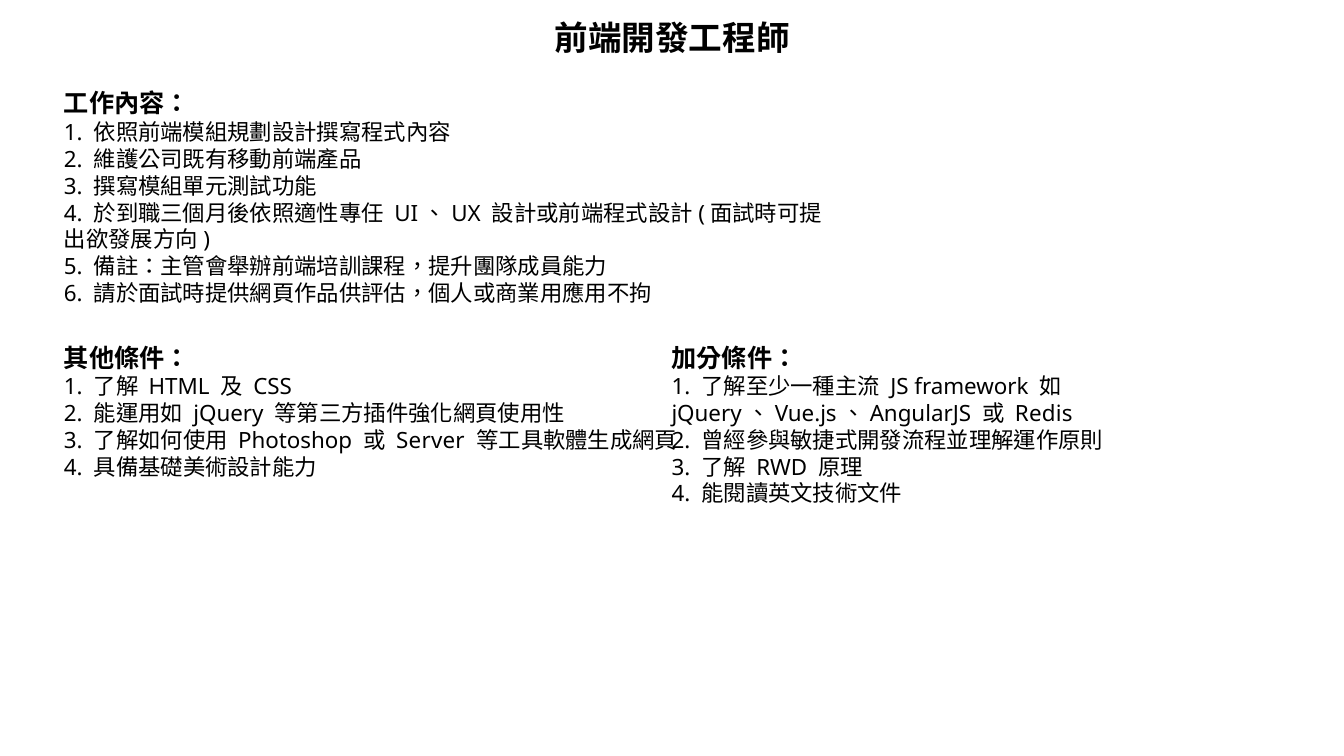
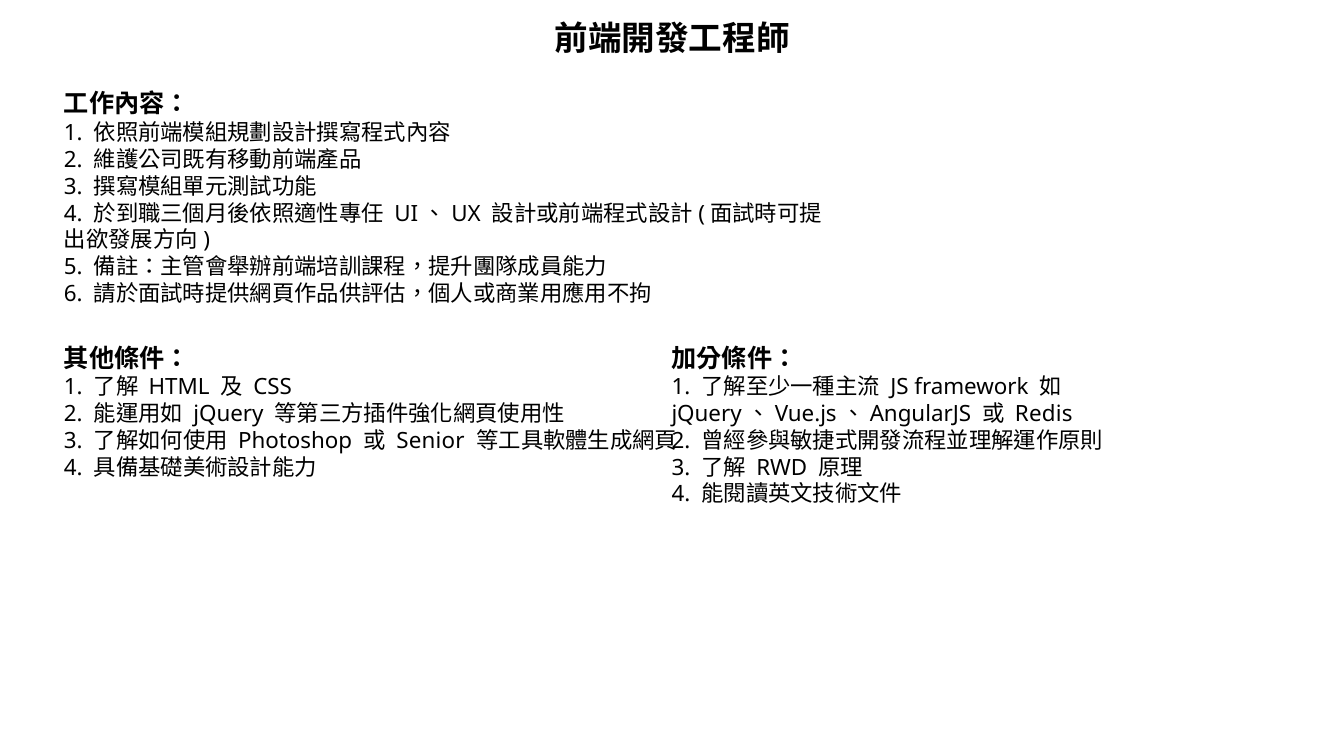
Server: Server -> Senior (430, 441)
